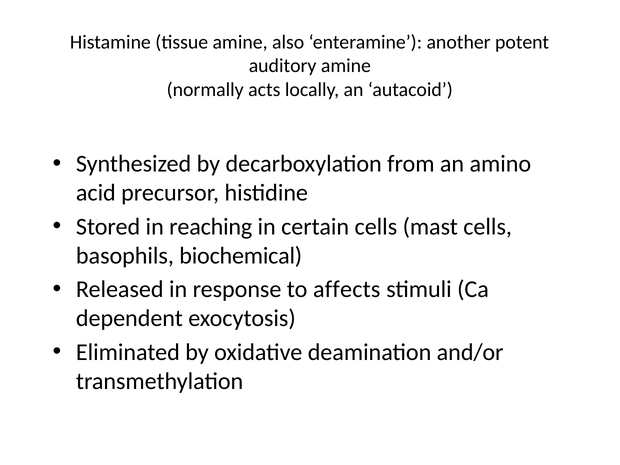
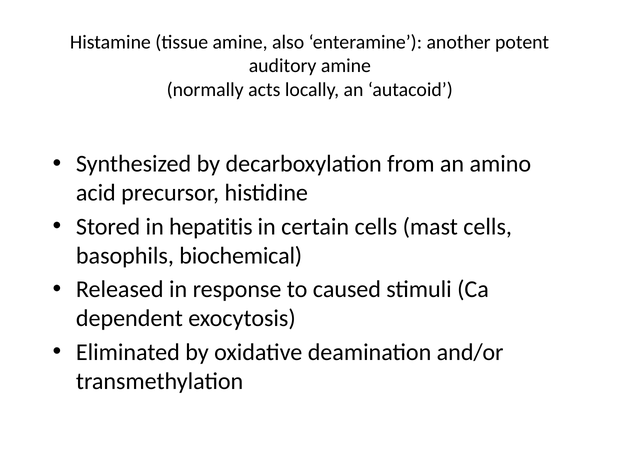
reaching: reaching -> hepatitis (211, 227)
affects: affects -> caused (347, 289)
